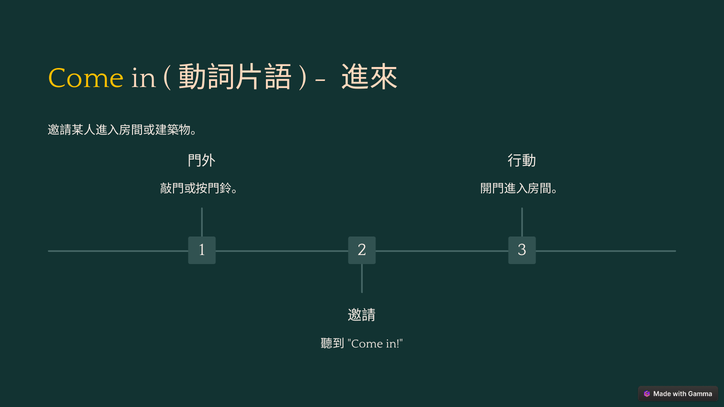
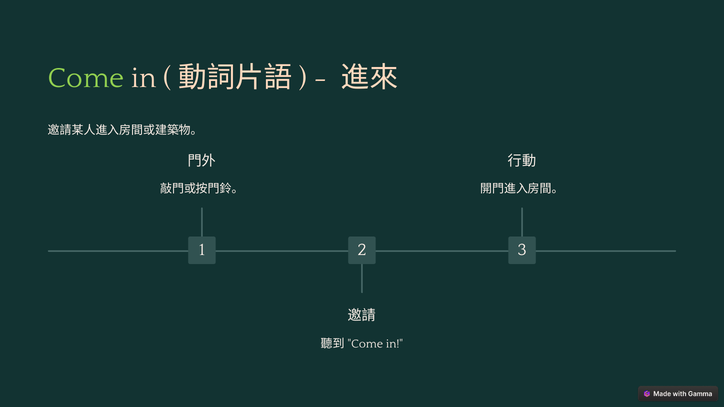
Come colour: yellow -> light green (86, 78)
